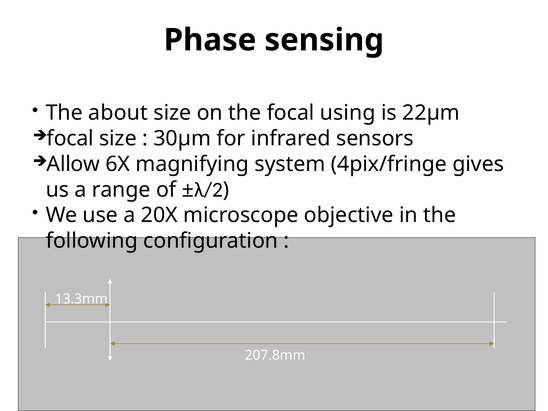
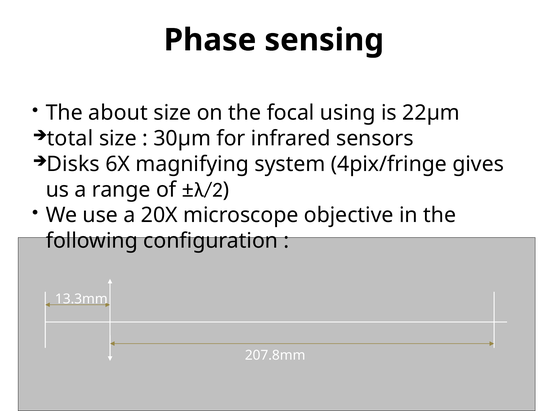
focal: focal -> total (70, 138)
Allow: Allow -> Disks (73, 164)
